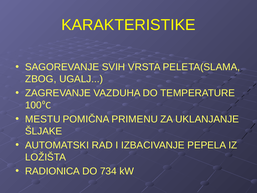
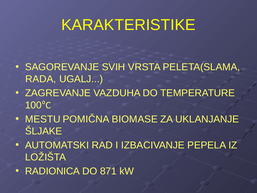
ZBOG: ZBOG -> RADA (41, 79)
PRIMENU: PRIMENU -> BIOMASE (135, 119)
734: 734 -> 871 (108, 171)
